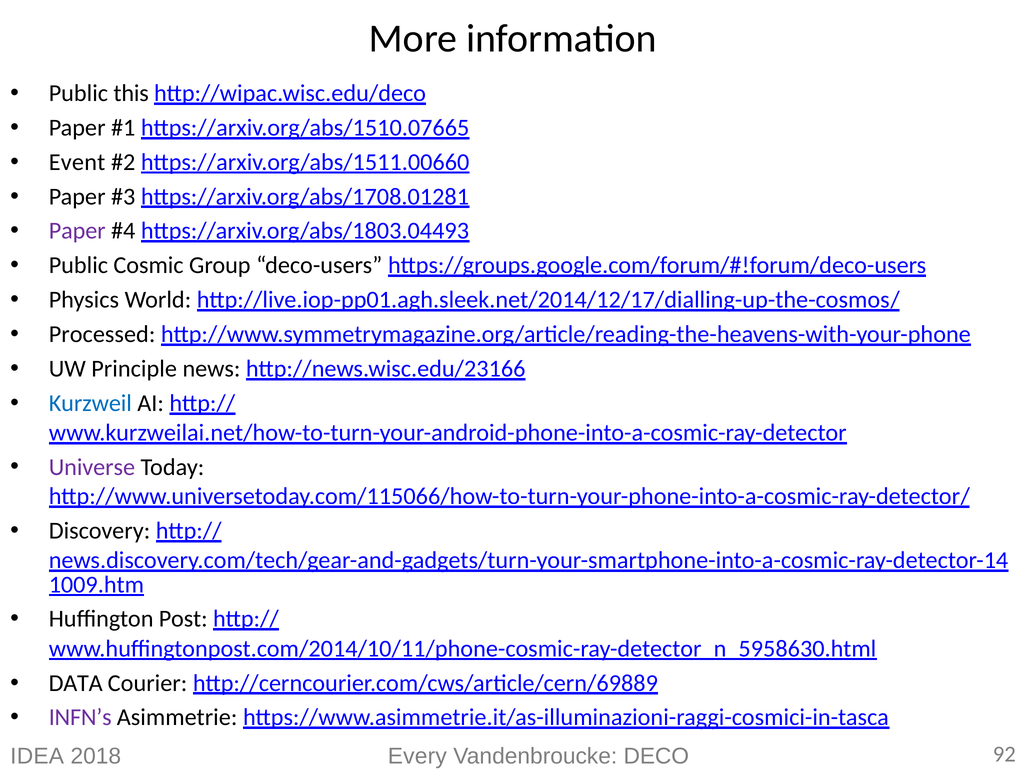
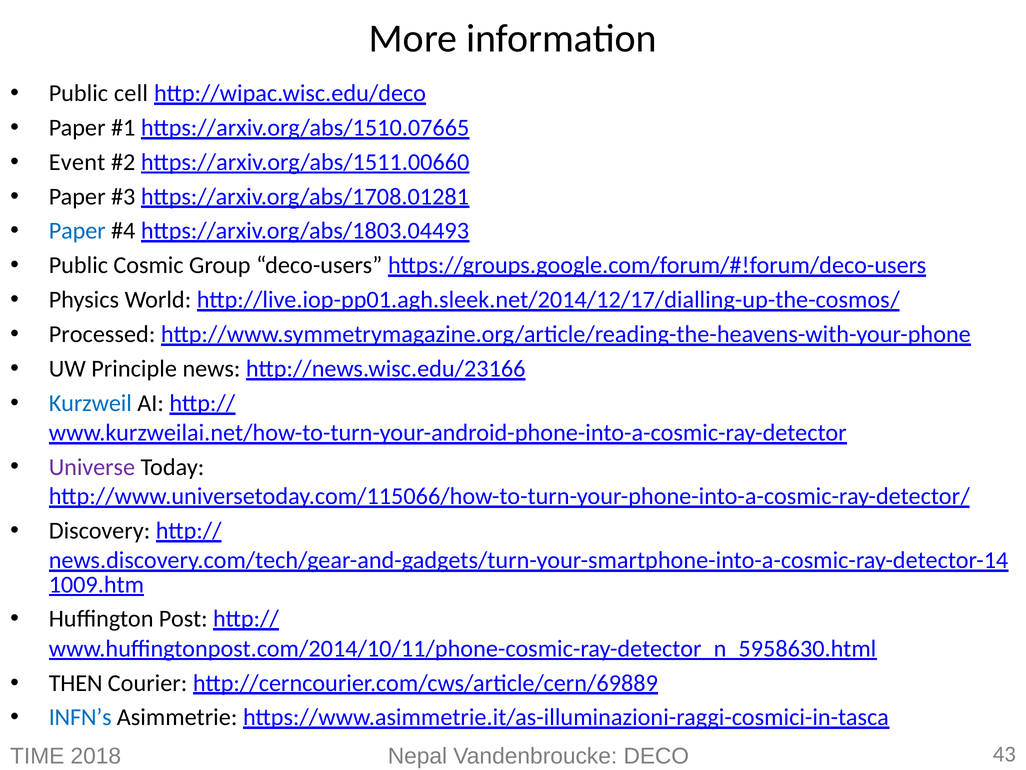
this: this -> cell (131, 93)
Paper colour: purple -> blue (77, 231)
DATA: DATA -> THEN (76, 683)
INFN’s colour: purple -> blue (80, 717)
IDEA: IDEA -> TIME (37, 756)
Every: Every -> Nepal (417, 756)
92: 92 -> 43 (1004, 754)
